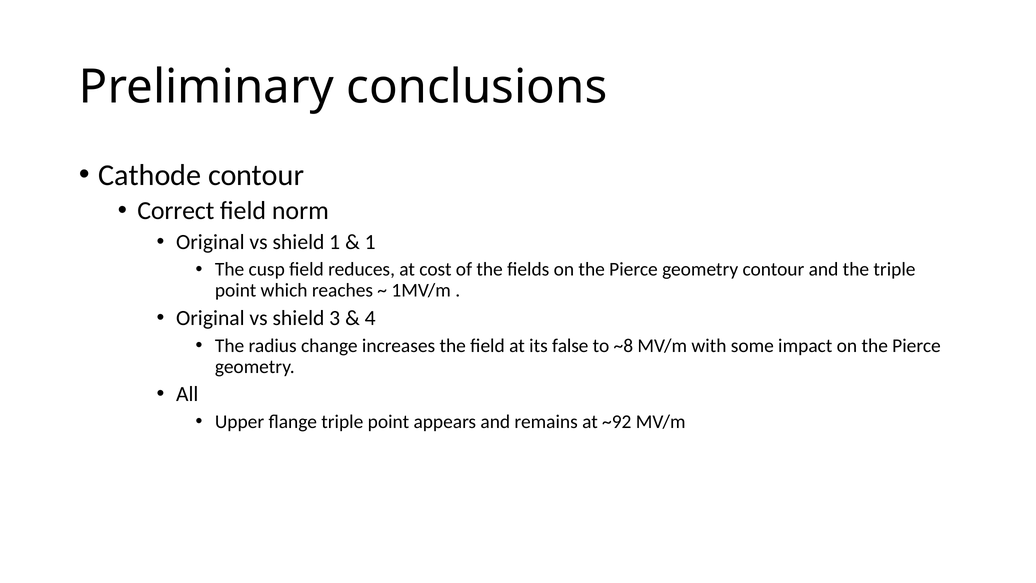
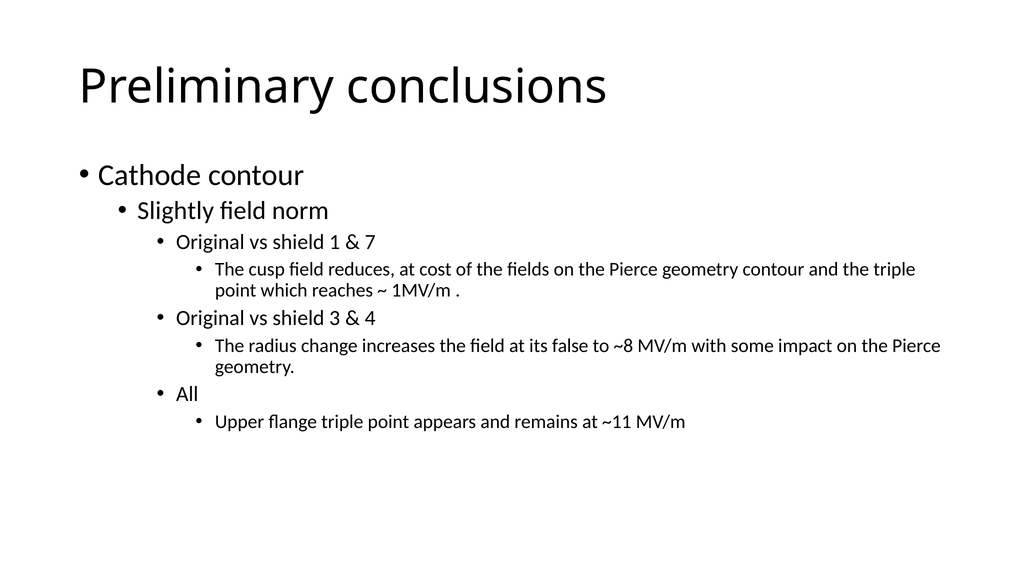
Correct: Correct -> Slightly (176, 211)
1: 1 -> 7 (370, 242)
~92: ~92 -> ~11 (617, 422)
